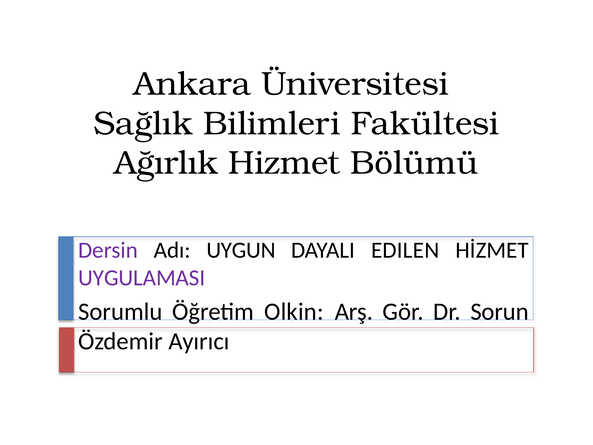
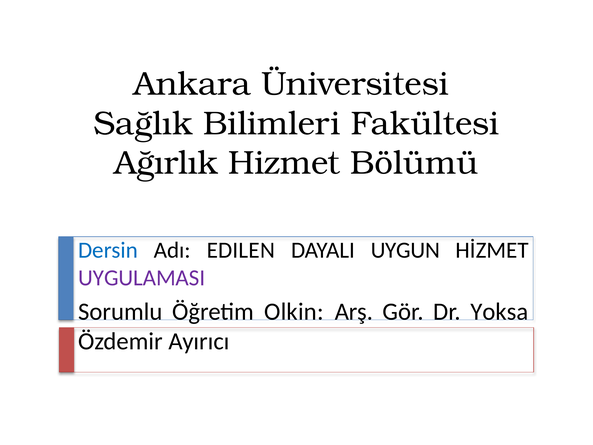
Dersin colour: purple -> blue (108, 250)
UYGUN: UYGUN -> EDILEN (241, 250)
EDILEN: EDILEN -> UYGUN (405, 250)
Sorun: Sorun -> Yoksa (499, 312)
